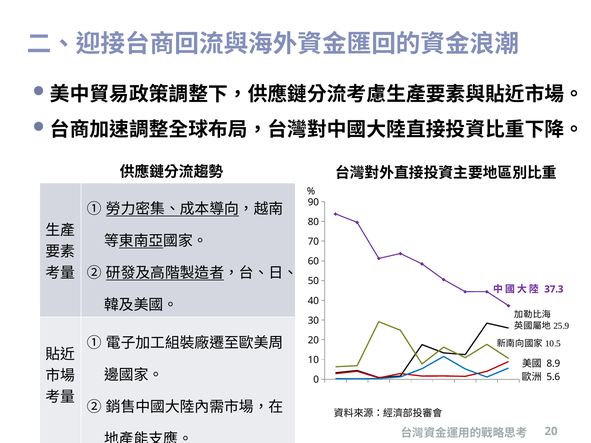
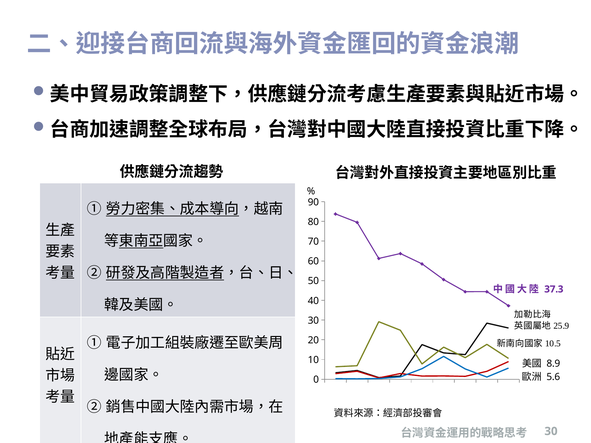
20: 20 -> 30 (551, 432)
